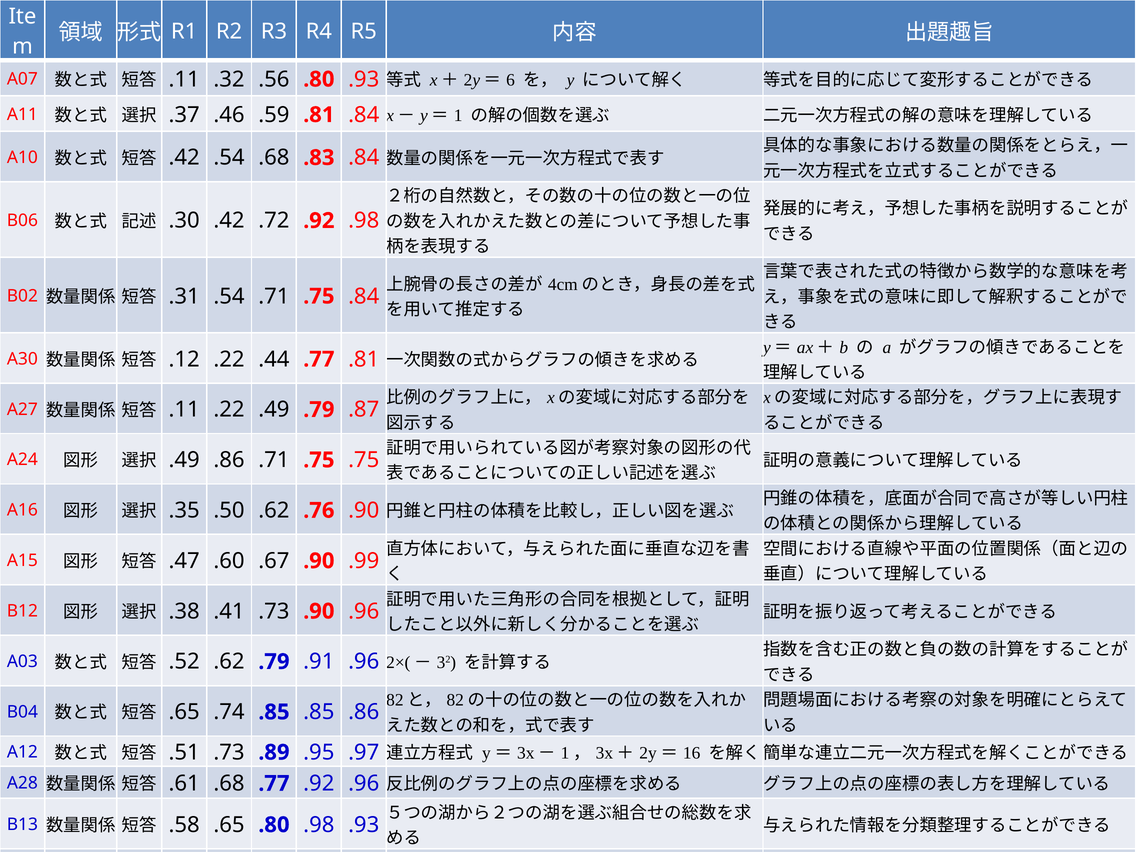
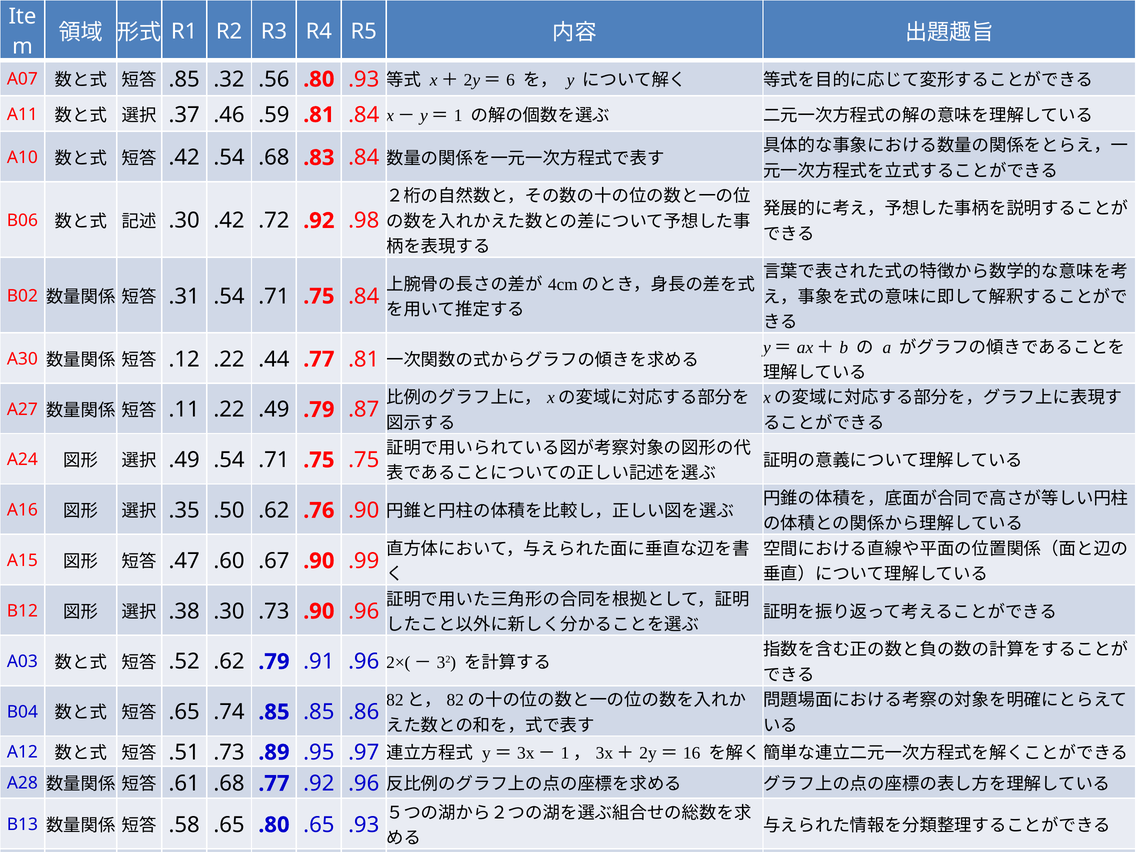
.11: .11 -> .85 (184, 79)
.49 .86: .86 -> .54 (229, 460)
.38 .41: .41 -> .30 (229, 611)
.80 .98: .98 -> .65 (319, 825)
